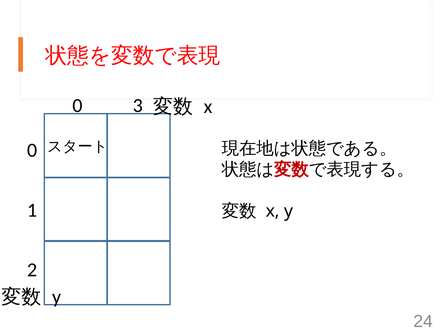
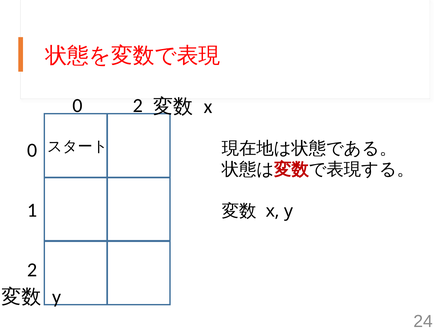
0 3: 3 -> 2 (138, 105)
